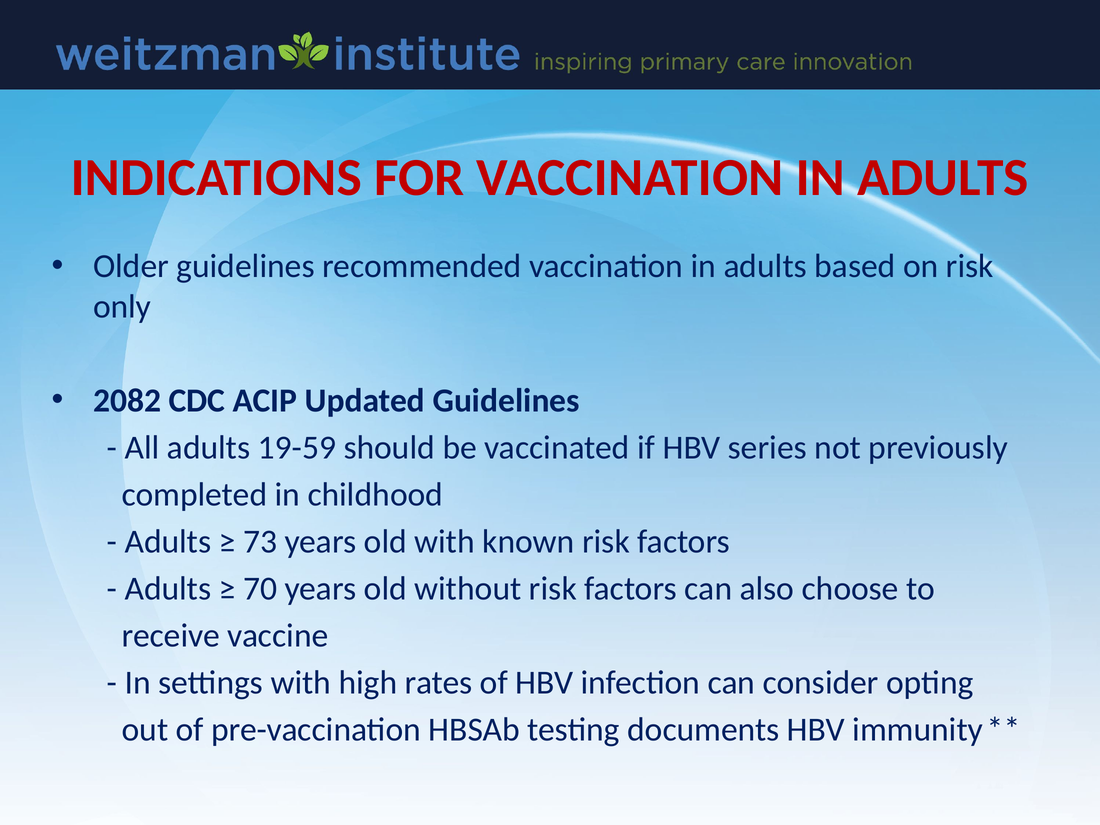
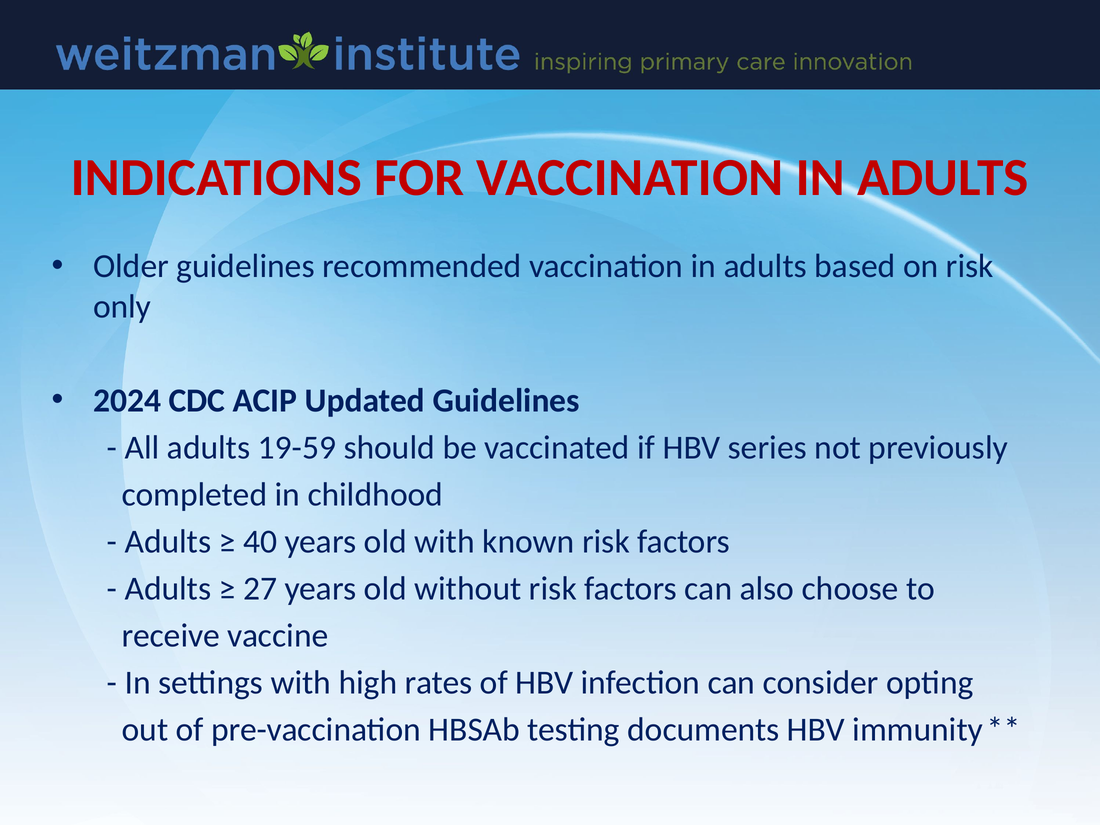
2082: 2082 -> 2024 (127, 401)
73: 73 -> 40 (260, 542)
70: 70 -> 27 (260, 588)
